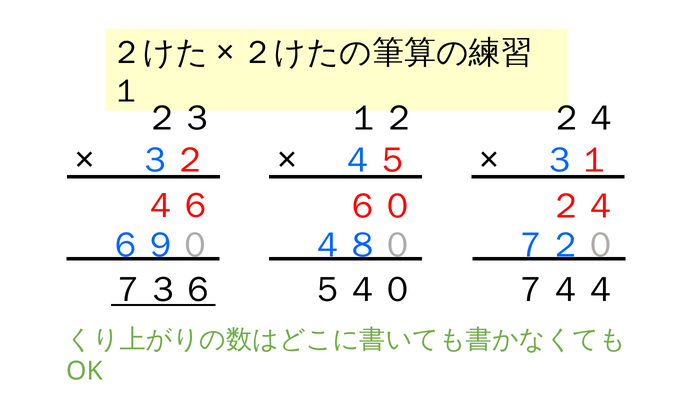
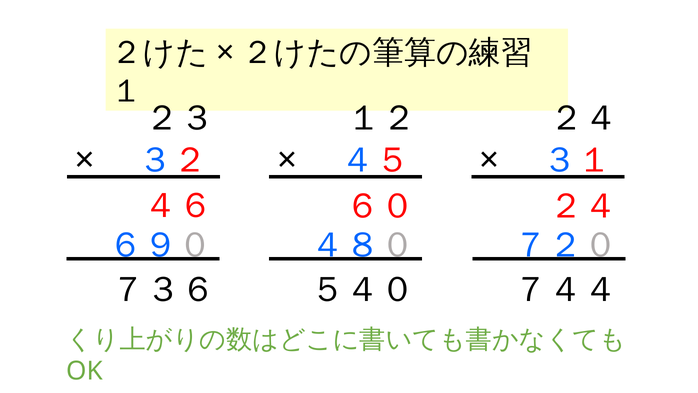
７３６ underline: present -> none (163, 290)
